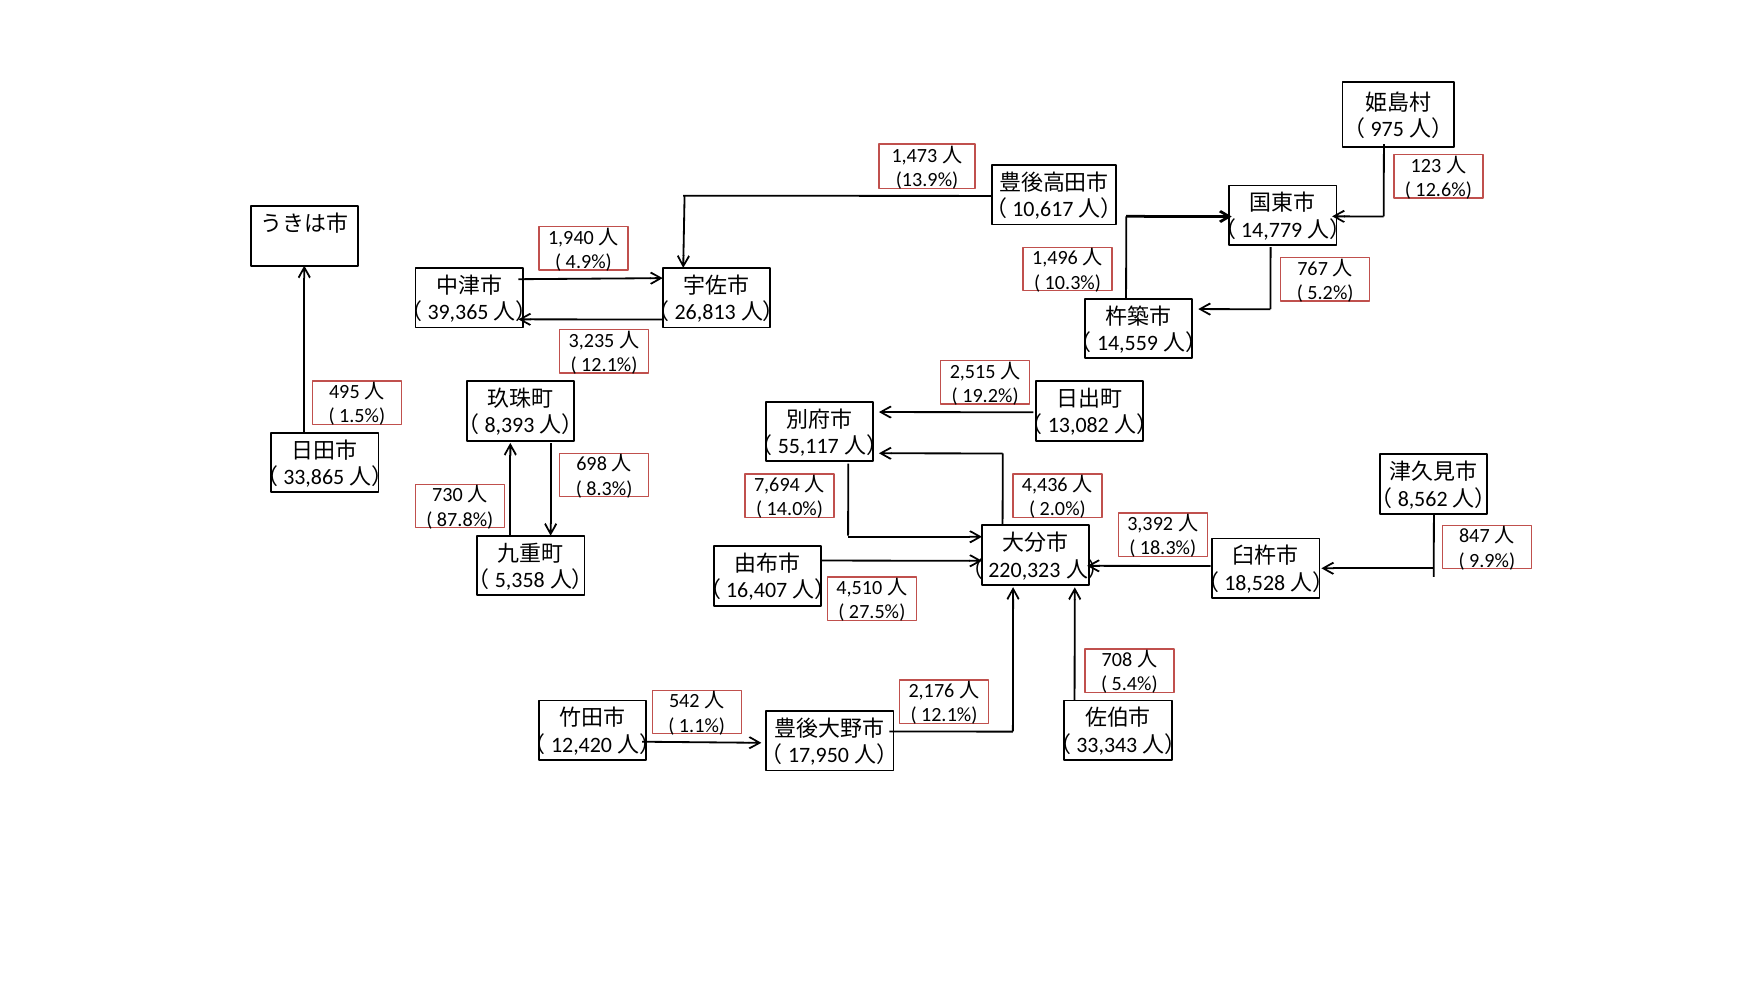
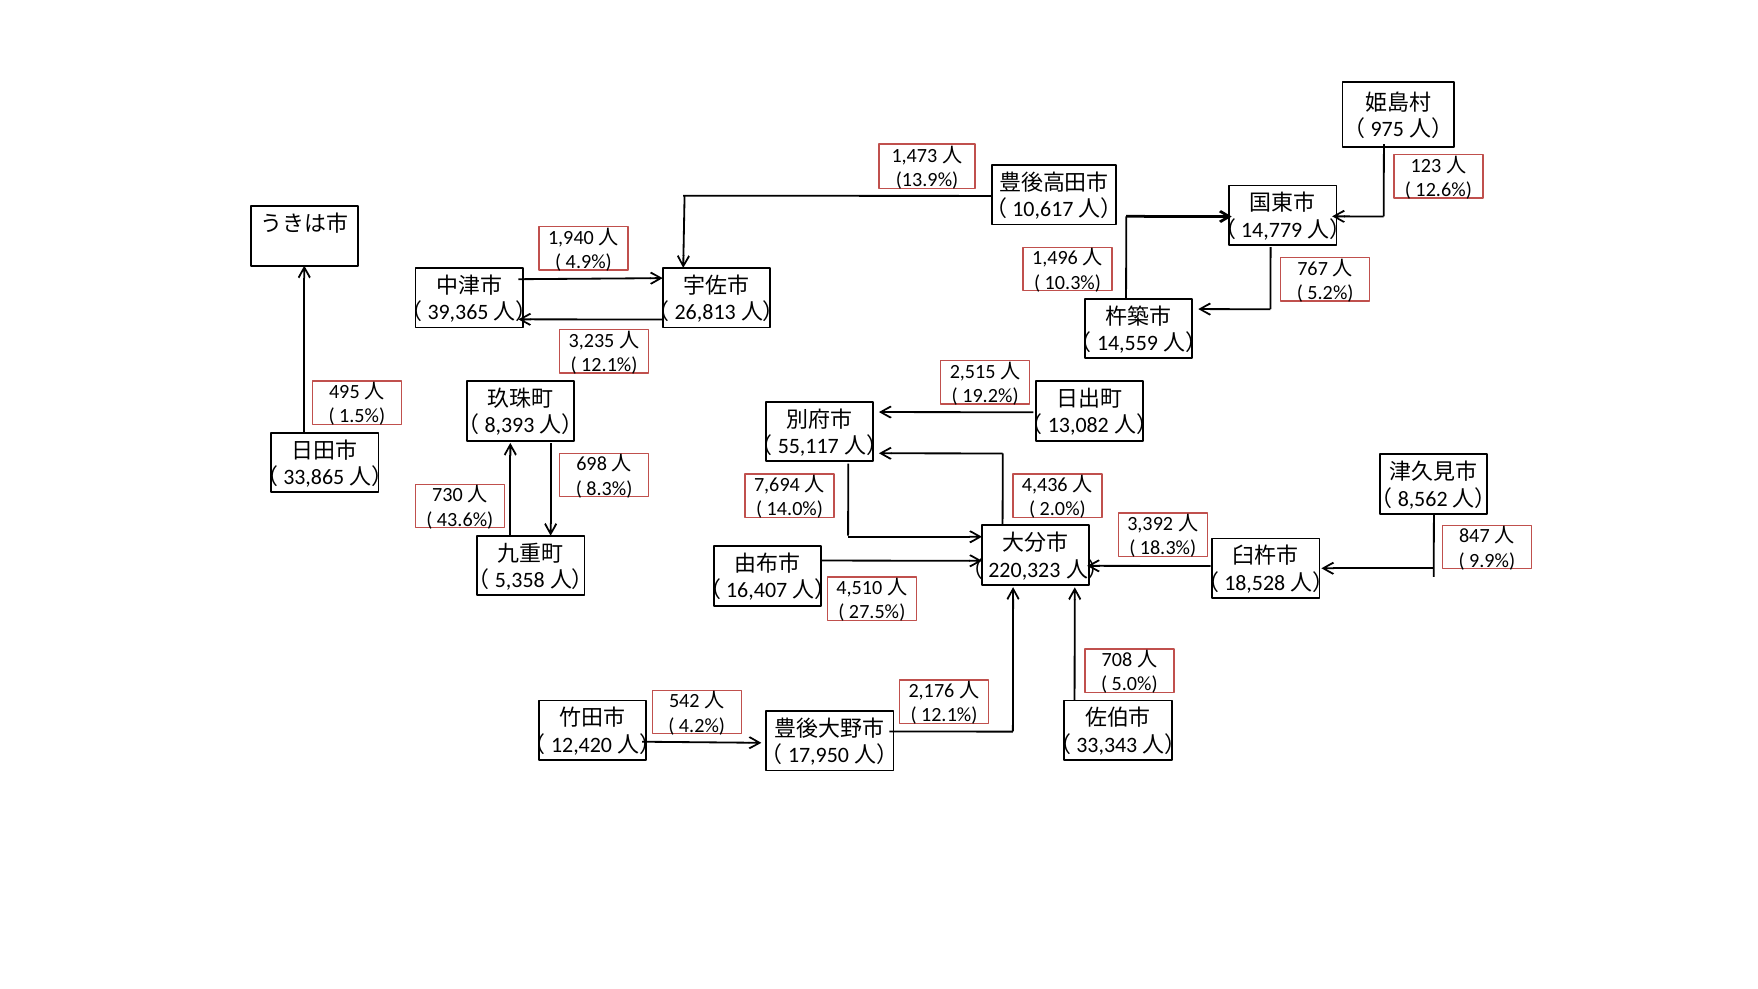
87.8%: 87.8% -> 43.6% (465, 519)
5.4%: 5.4% -> 5.0% (1135, 684)
1.1%: 1.1% -> 4.2% (702, 725)
